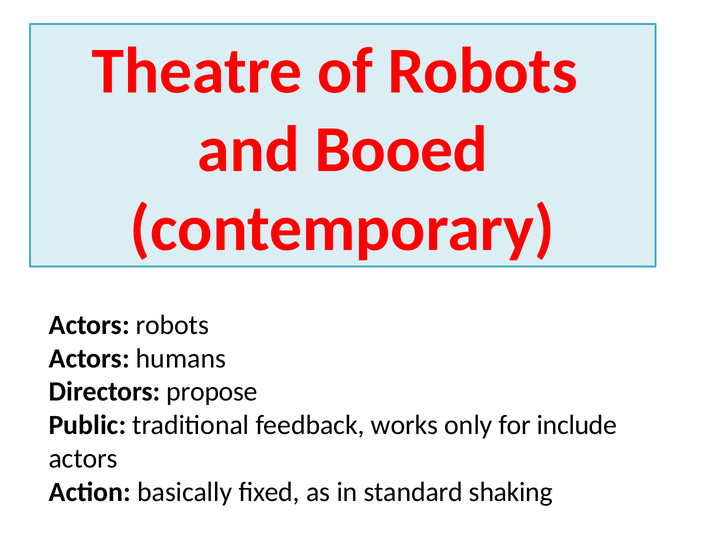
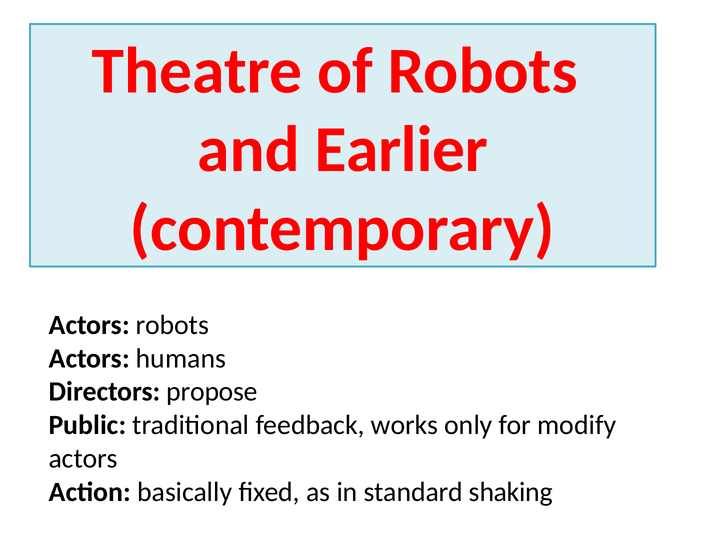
Booed: Booed -> Earlier (401, 150)
include: include -> modify (577, 425)
